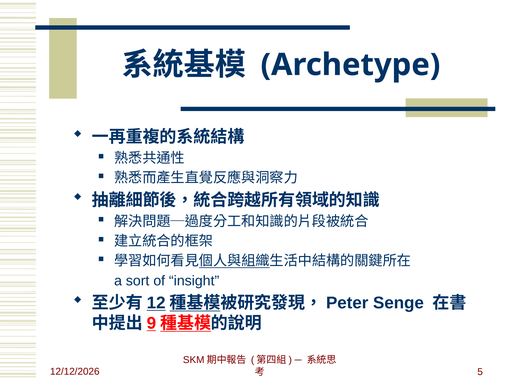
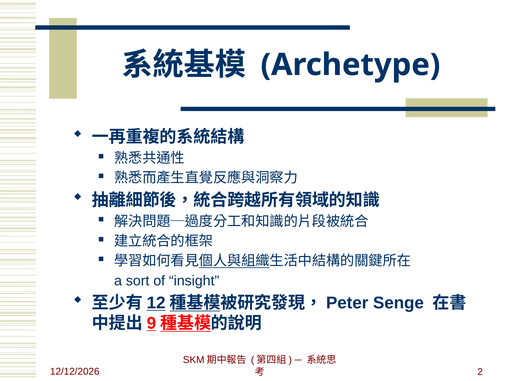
5: 5 -> 2 (480, 372)
